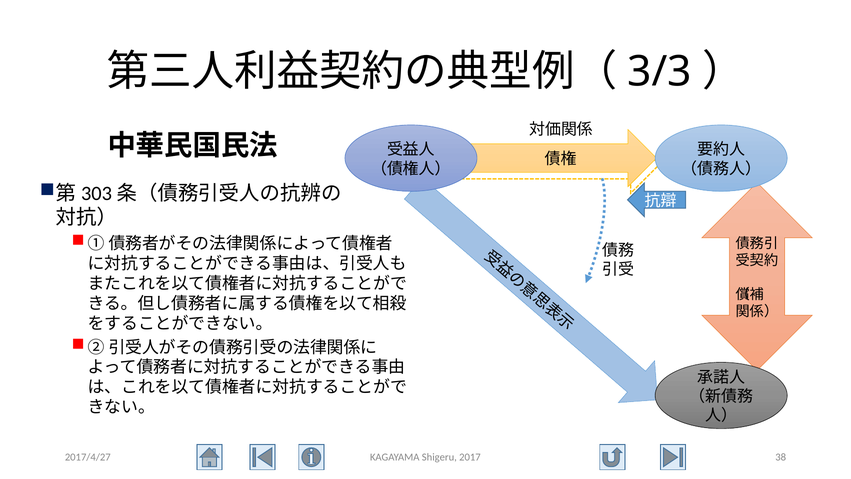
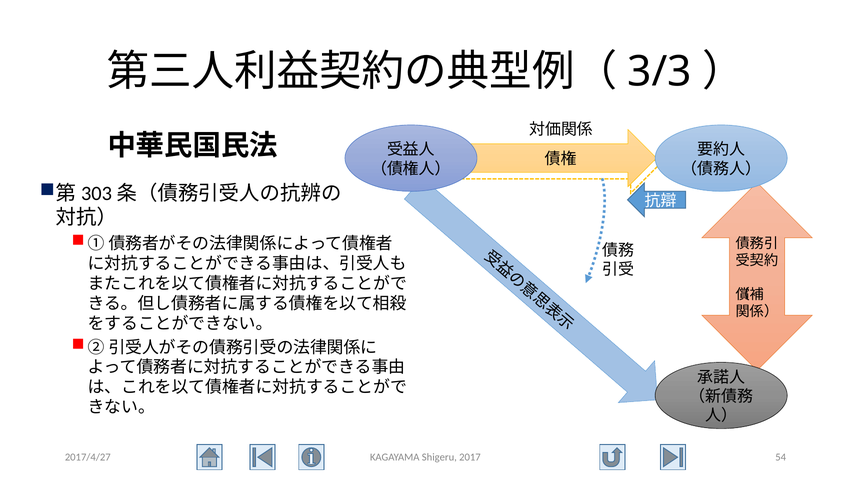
38: 38 -> 54 (781, 457)
